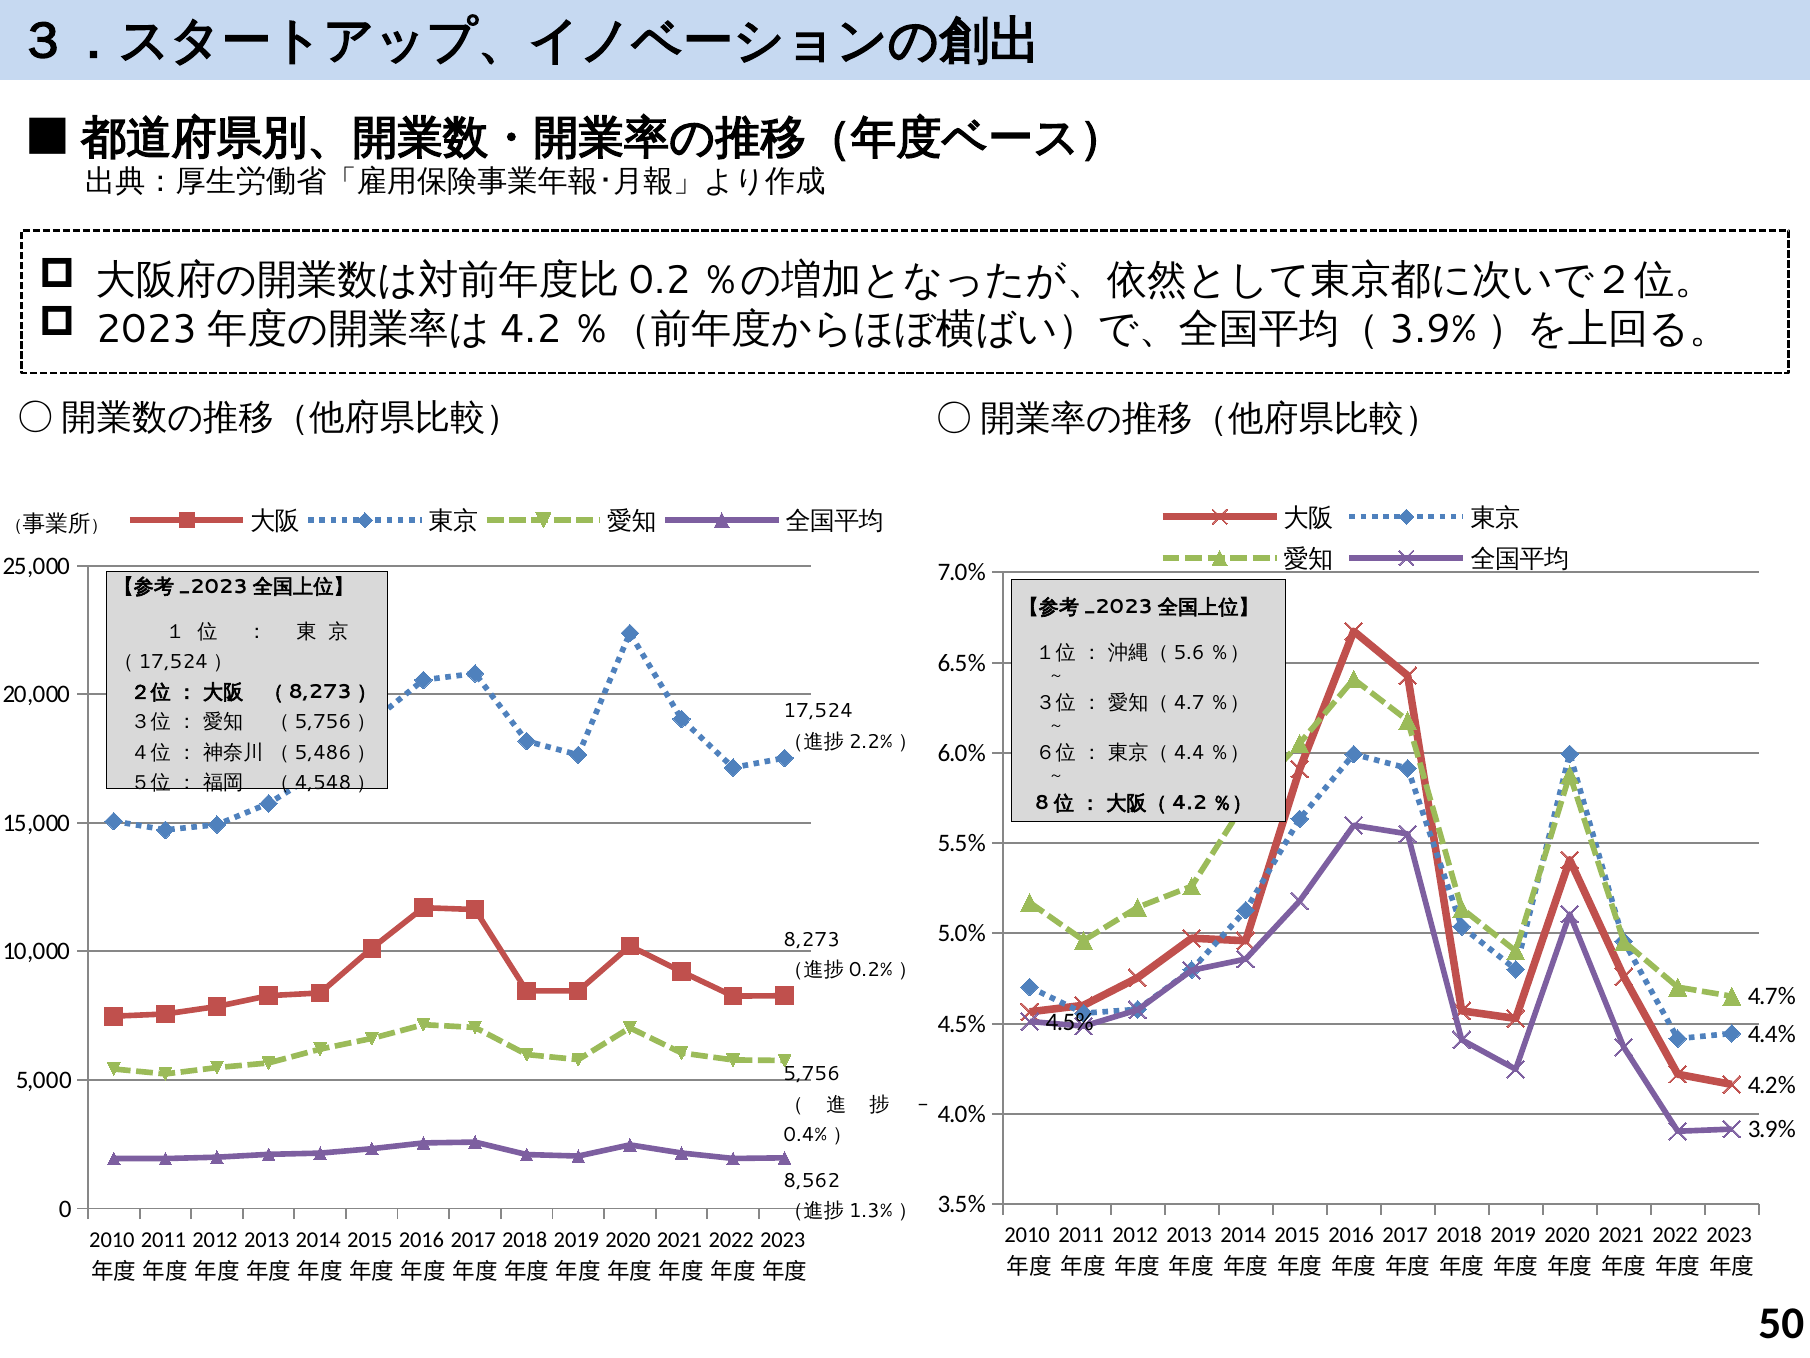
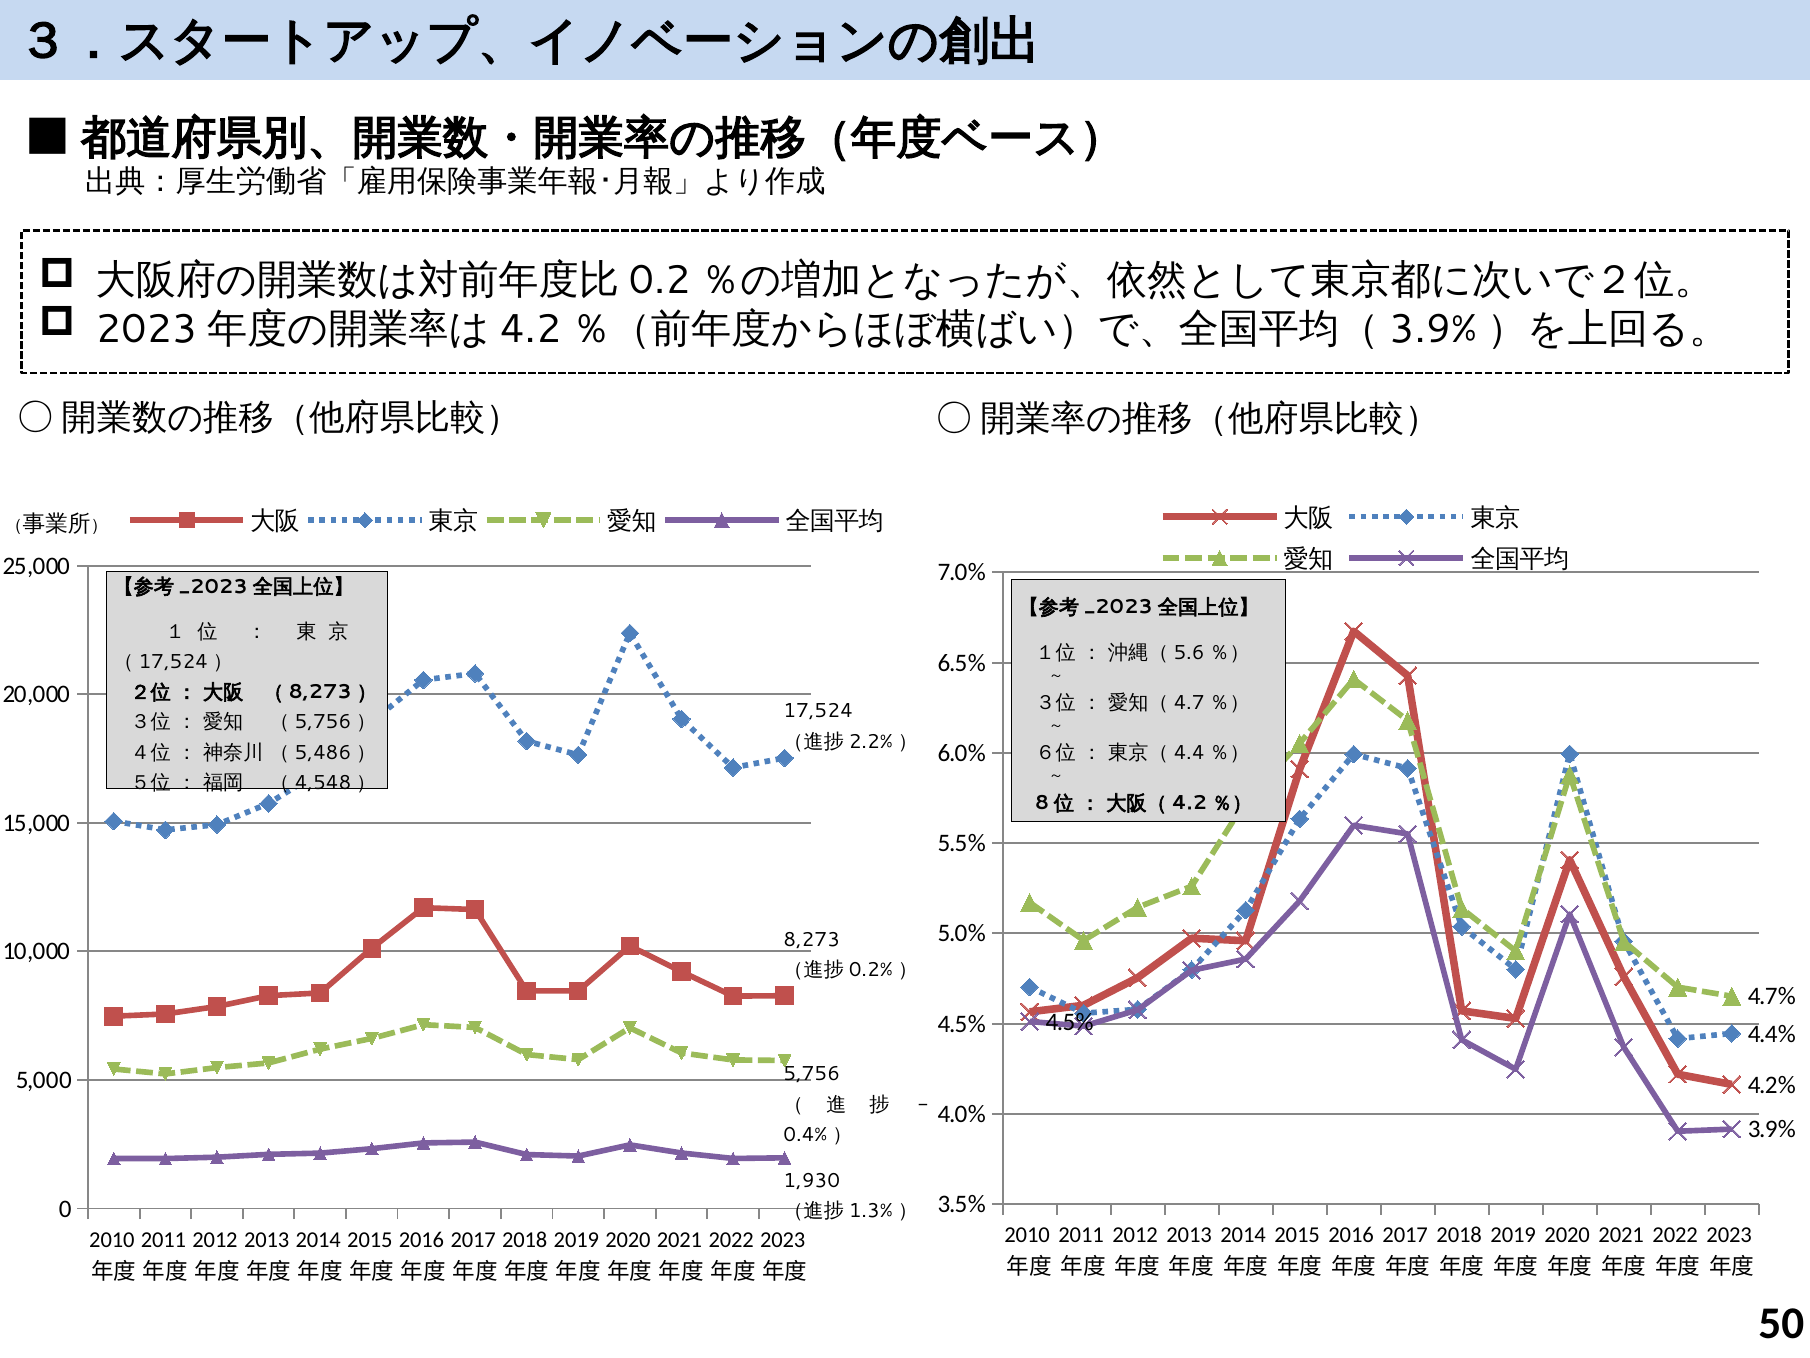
8,562: 8,562 -> 1,930 (812, 1180)
